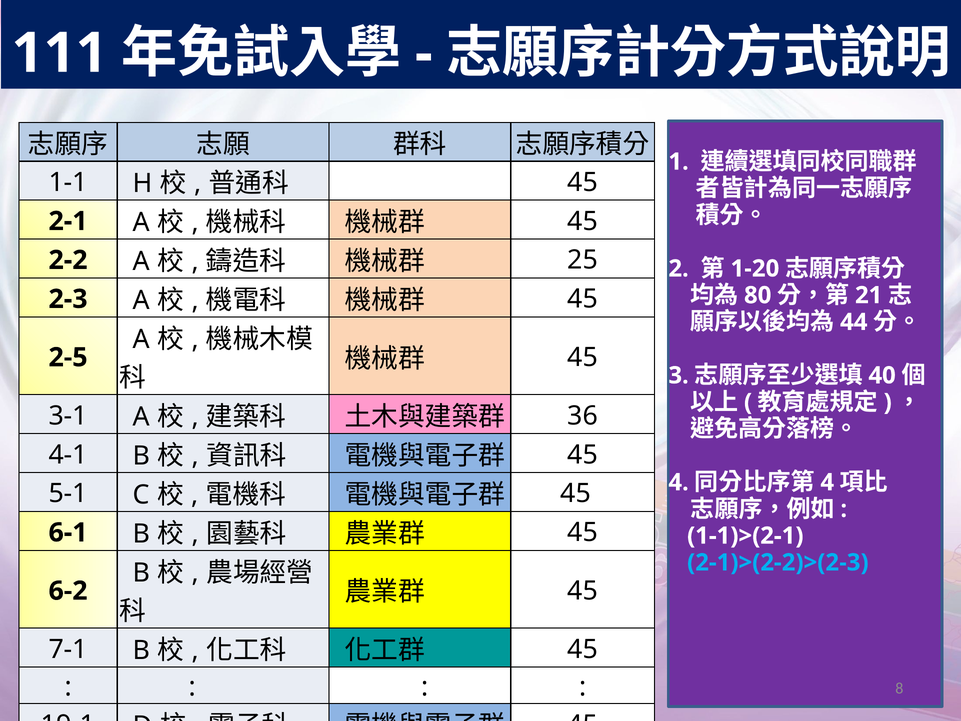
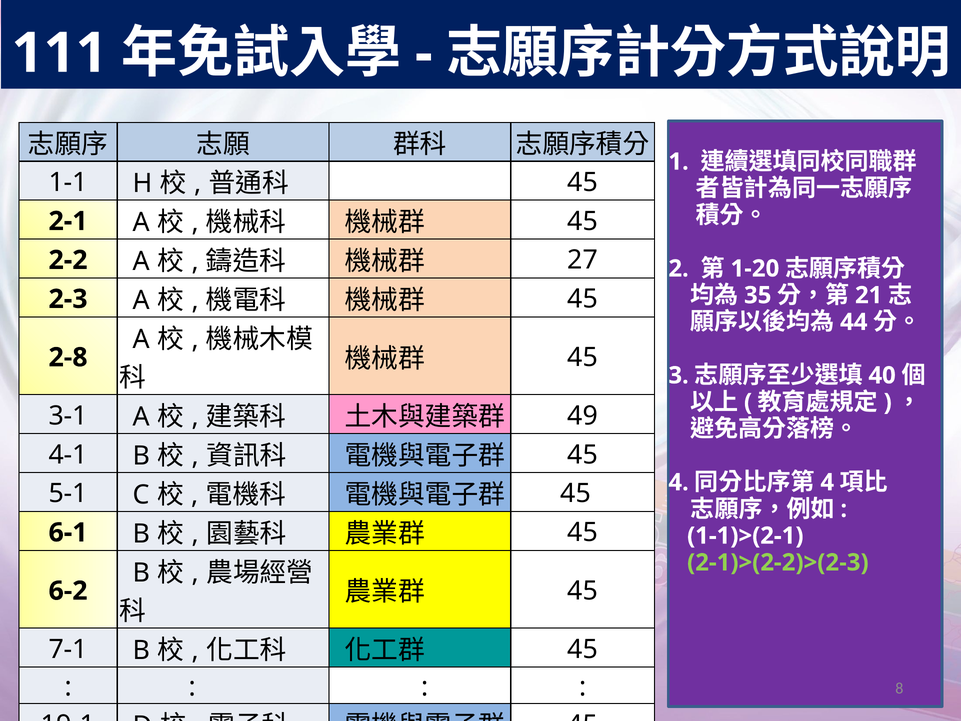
25: 25 -> 27 (583, 260)
80: 80 -> 35 (758, 295)
2-5: 2-5 -> 2-8 (68, 357)
36: 36 -> 49 (583, 416)
2-1)>(2-2)>(2-3 colour: light blue -> light green (778, 562)
